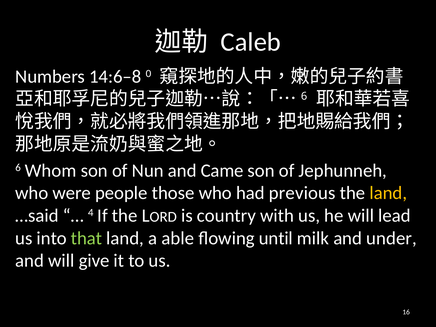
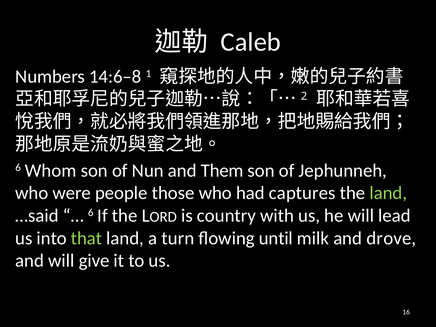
0: 0 -> 1 (148, 74)
6: 6 -> 2 (304, 96)
Came: Came -> Them (222, 171)
previous: previous -> captures (302, 193)
land colour: yellow -> light green (388, 193)
4: 4 -> 6 (91, 213)
able: able -> turn (178, 238)
under: under -> drove (391, 238)
